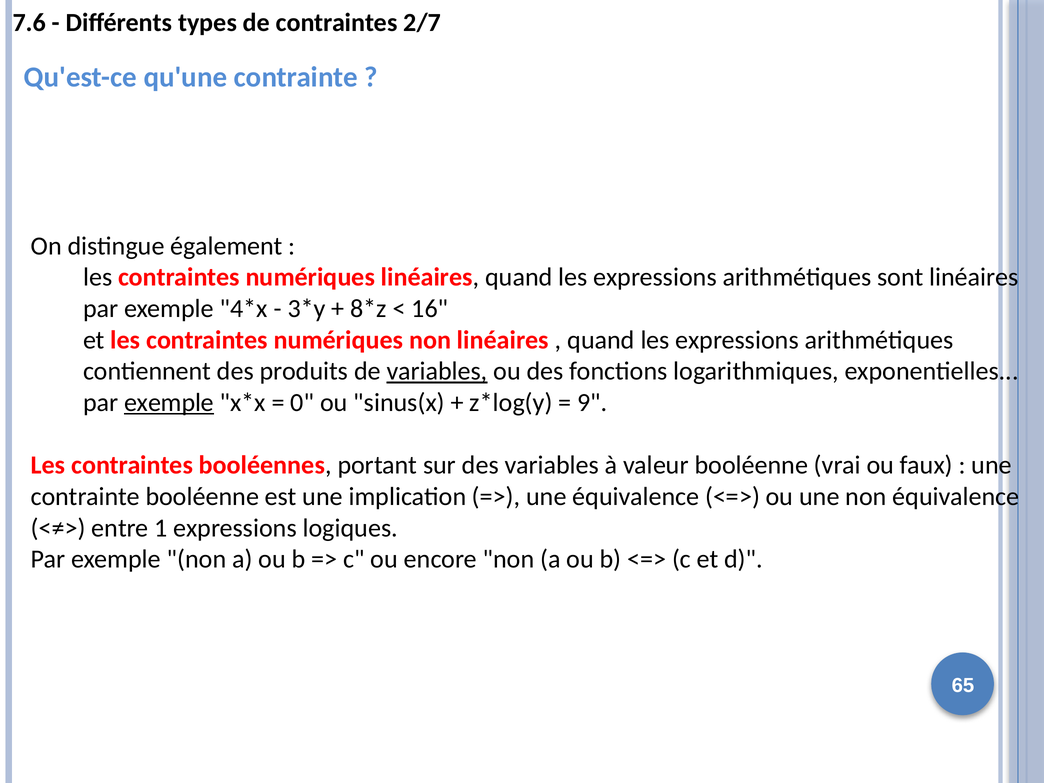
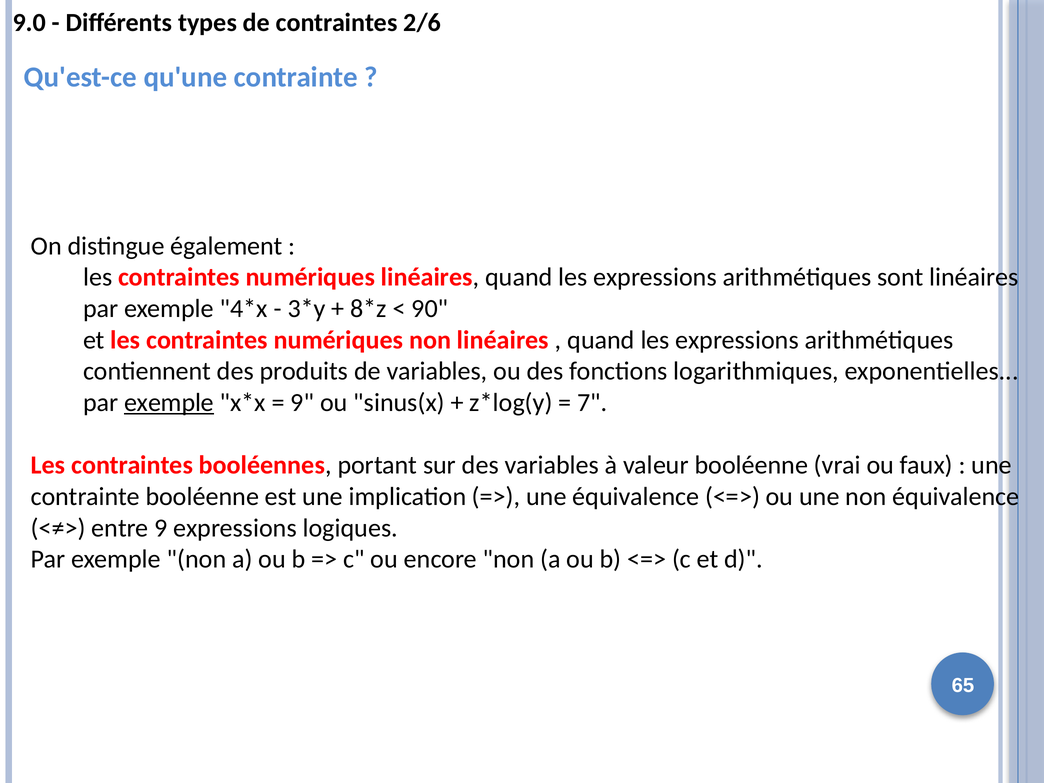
7.6: 7.6 -> 9.0 (29, 23)
2/7: 2/7 -> 2/6 (422, 23)
16: 16 -> 90 (430, 309)
variables underline: present -> none (437, 371)
0: 0 -> 9 (302, 403)
9: 9 -> 7 (592, 403)
entre 1: 1 -> 9 (161, 528)
